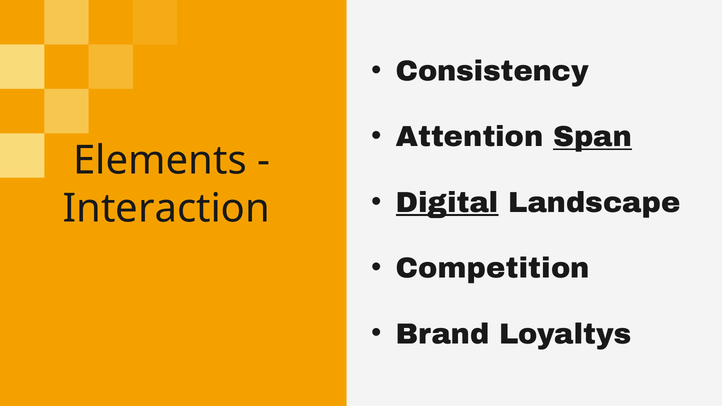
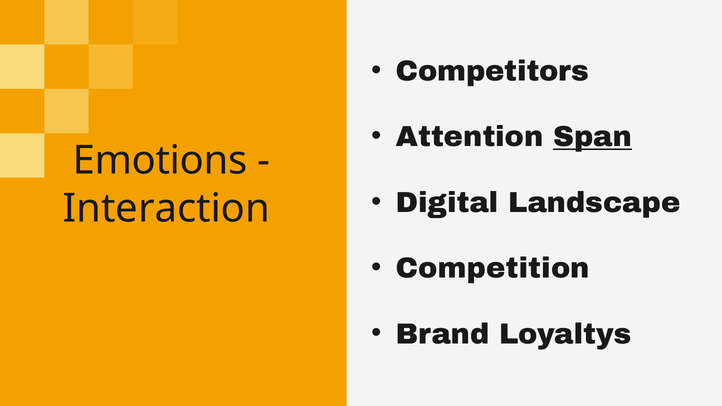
Consistency: Consistency -> Competitors (492, 71)
Elements: Elements -> Emotions (160, 160)
Digital underline: present -> none (447, 203)
